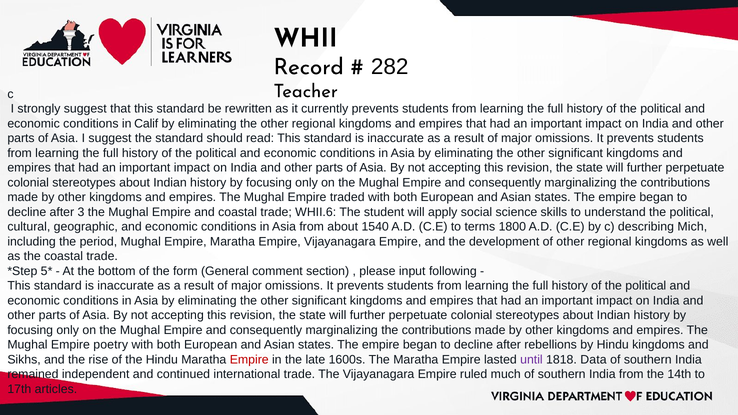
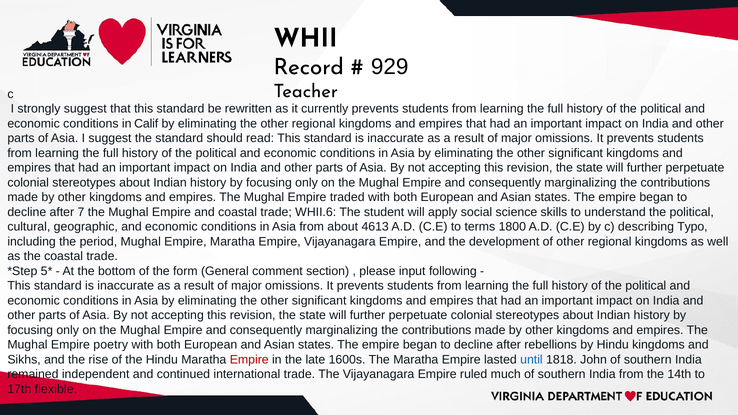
282: 282 -> 929 (390, 67)
3: 3 -> 7 (81, 212)
1540: 1540 -> 4613 (375, 227)
Mich: Mich -> Typo (692, 227)
until colour: purple -> blue (531, 360)
Data: Data -> John (594, 360)
articles: articles -> flexible (56, 389)
